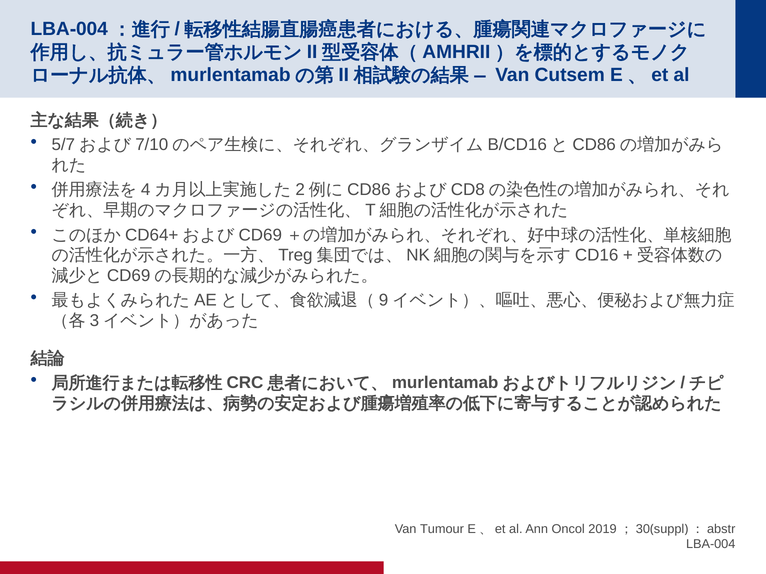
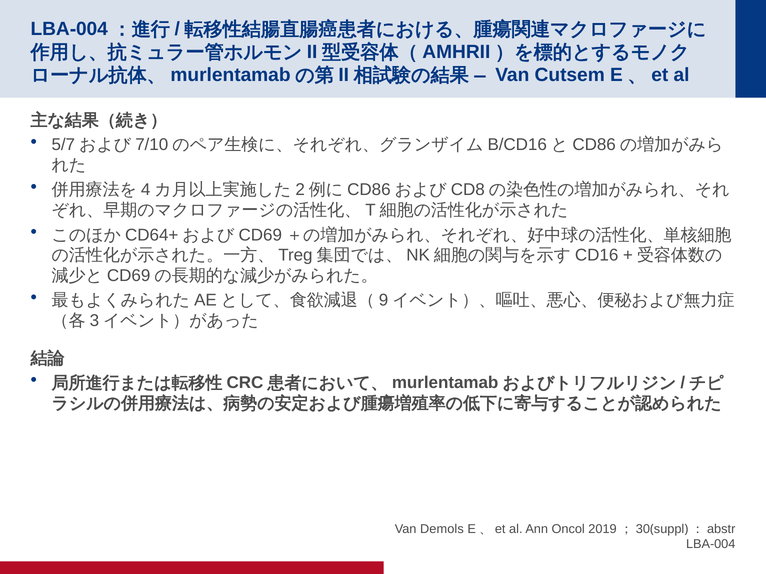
Tumour: Tumour -> Demols (442, 529)
